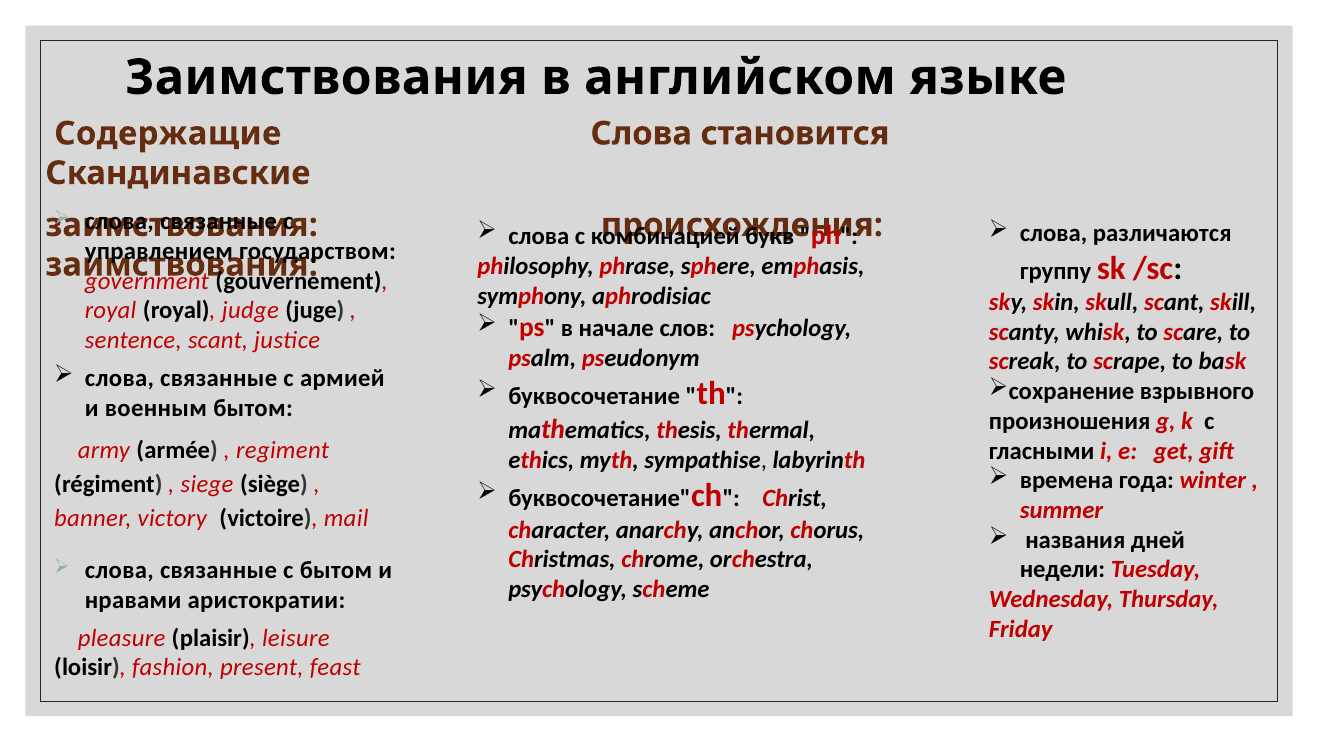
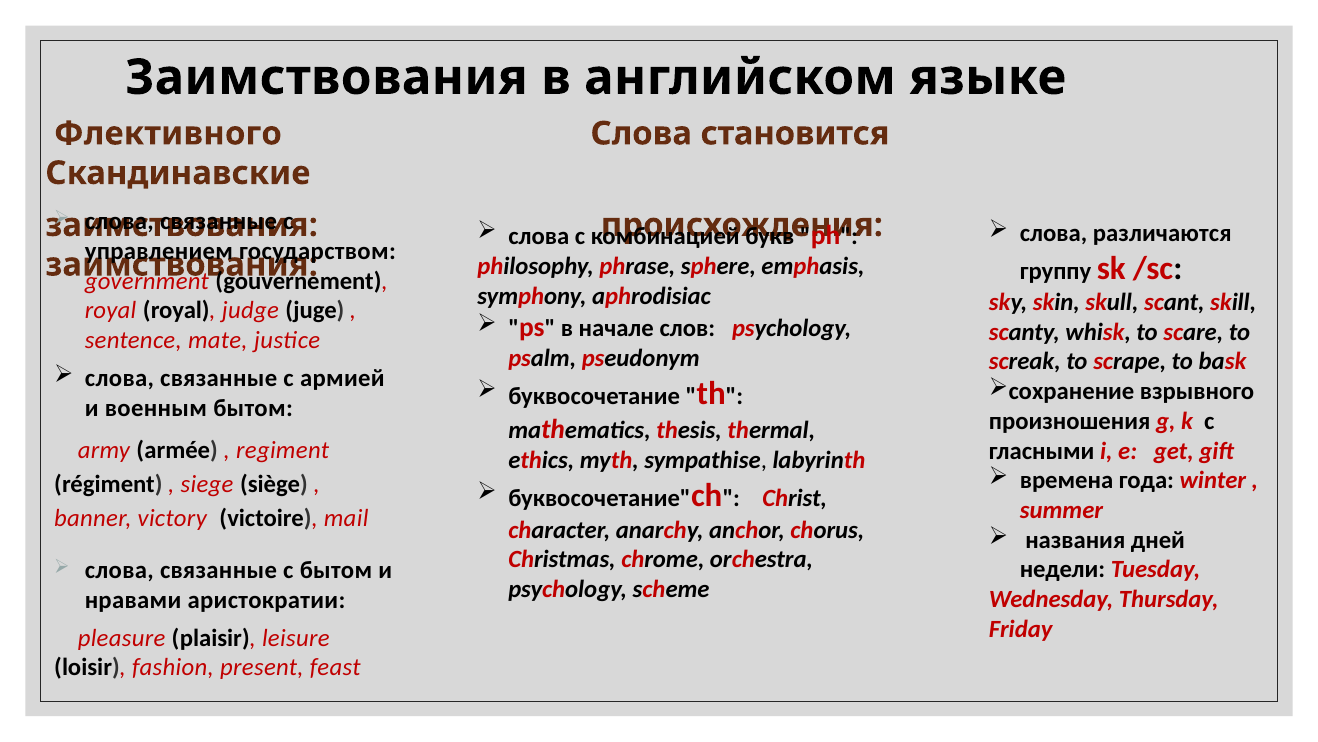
Содержащие: Содержащие -> Флективного (168, 133)
sentence scant: scant -> mate (218, 340)
